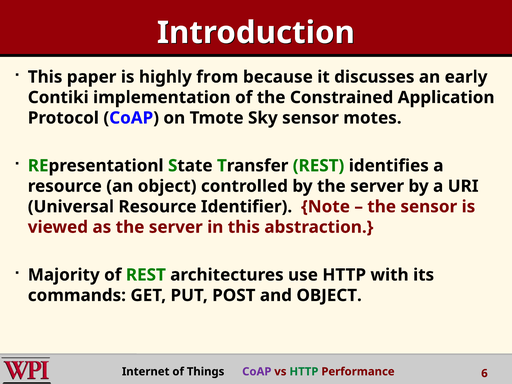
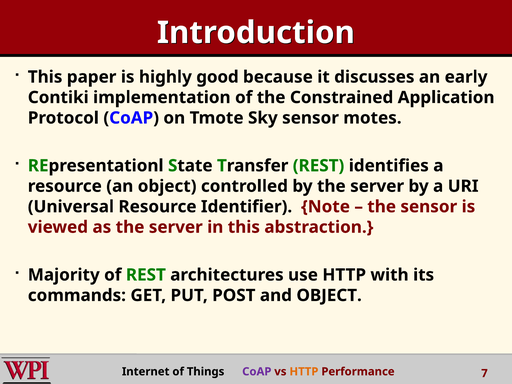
from: from -> good (217, 77)
HTTP colour: green -> orange (304, 372)
6: 6 -> 7 (484, 373)
